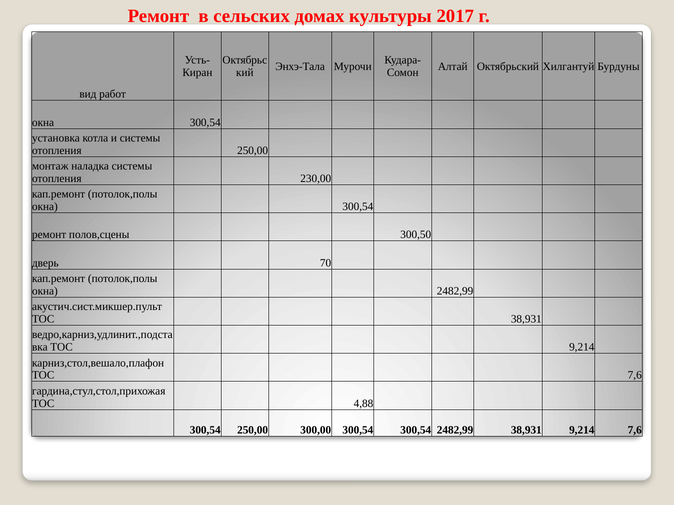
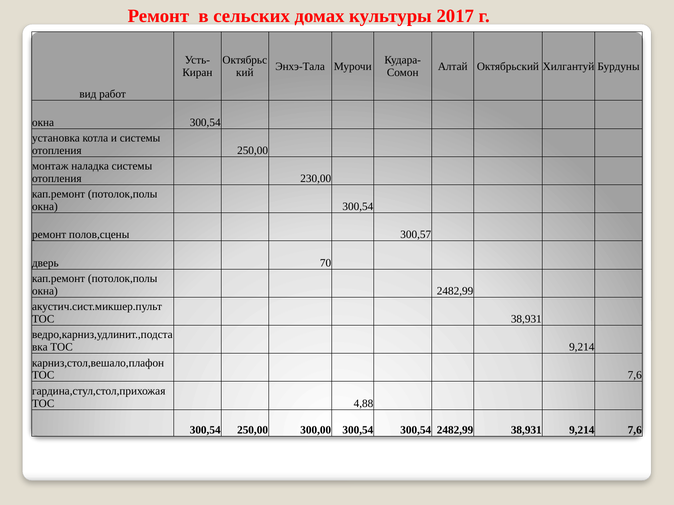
300,50: 300,50 -> 300,57 (416, 235)
